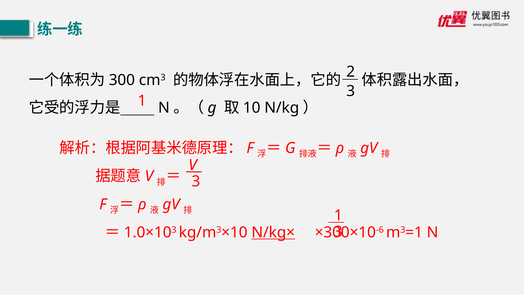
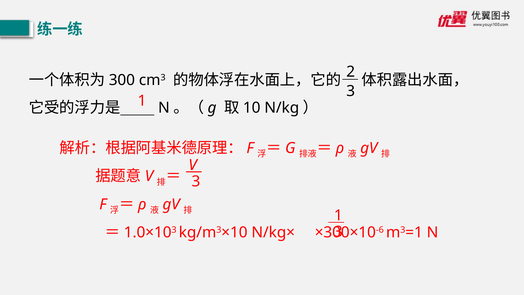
N/kg× underline: present -> none (273, 232)
